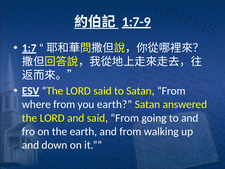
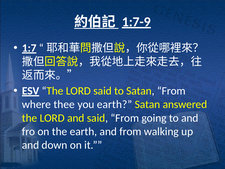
where from: from -> thee (64, 104)
